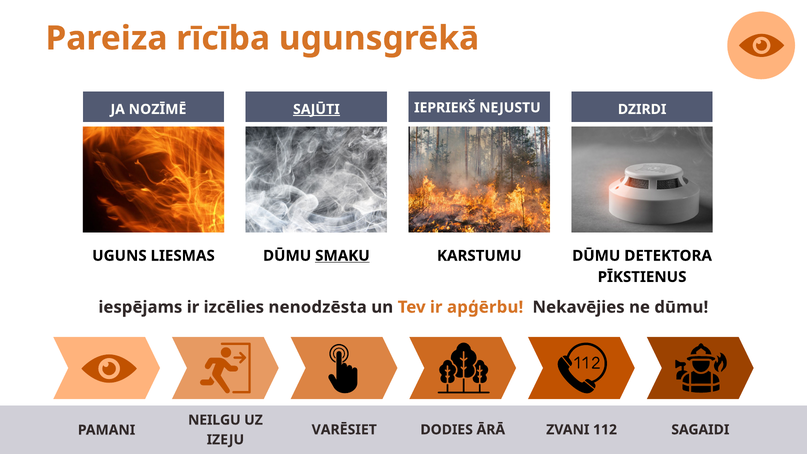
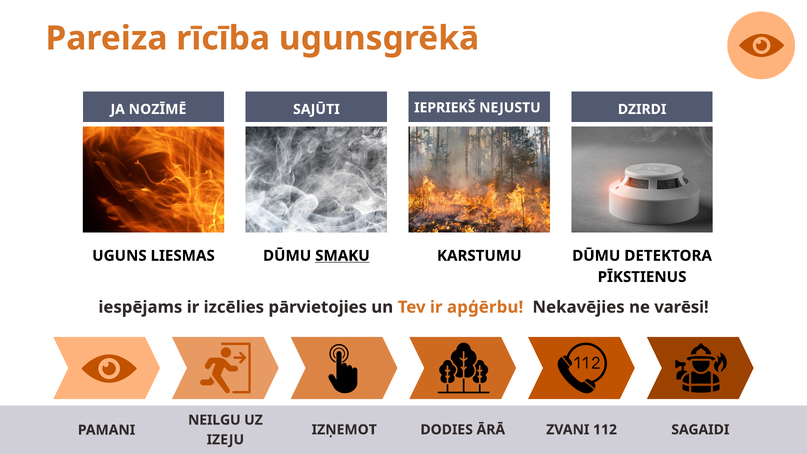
SAJŪTI underline: present -> none (316, 109)
nenodzēsta: nenodzēsta -> pārvietojies (318, 307)
ne dūmu: dūmu -> varēsi (681, 307)
VARĒSIET: VARĒSIET -> IZŅEMOT (344, 430)
